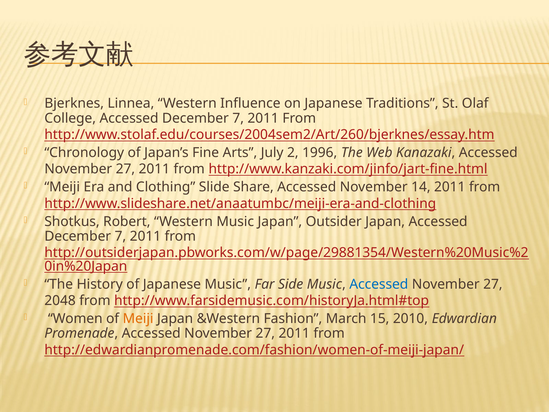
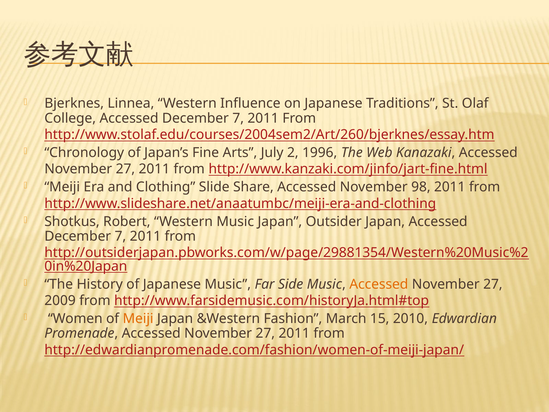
14: 14 -> 98 (421, 187)
Accessed colour: blue -> orange (379, 284)
2048: 2048 -> 2009 (60, 300)
